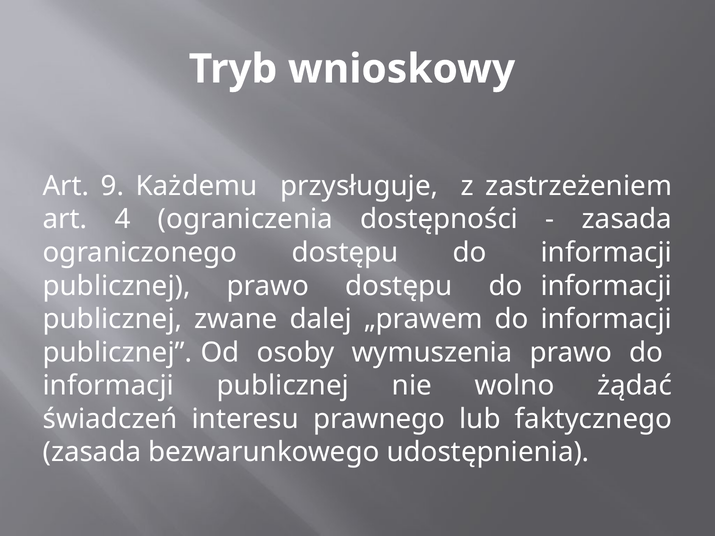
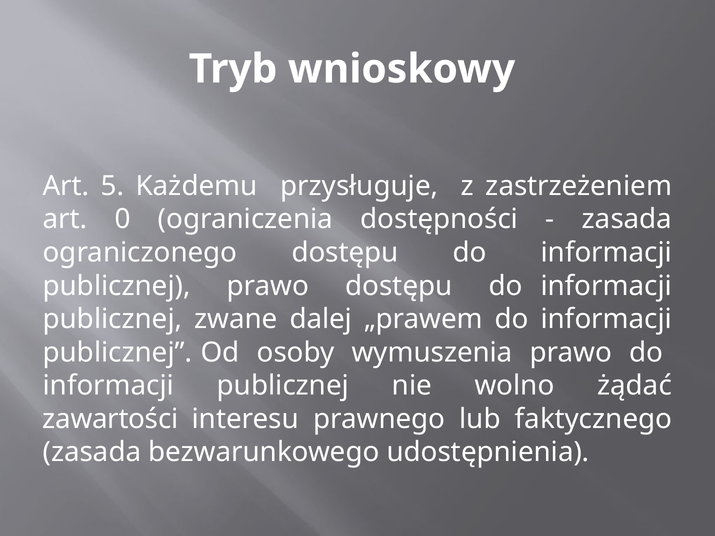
9: 9 -> 5 (113, 186)
4: 4 -> 0 (123, 219)
świadczeń: świadczeń -> zawartości (110, 419)
